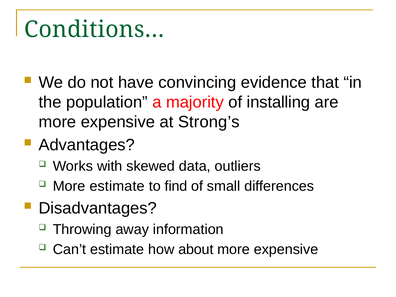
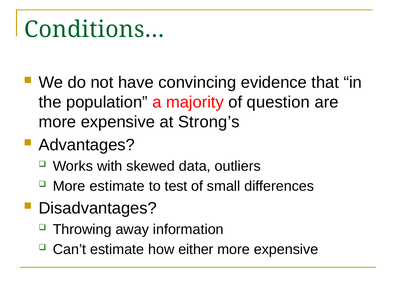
installing: installing -> question (278, 102)
find: find -> test (176, 186)
about: about -> either (196, 249)
